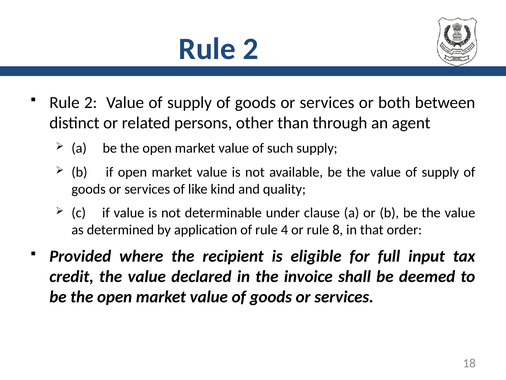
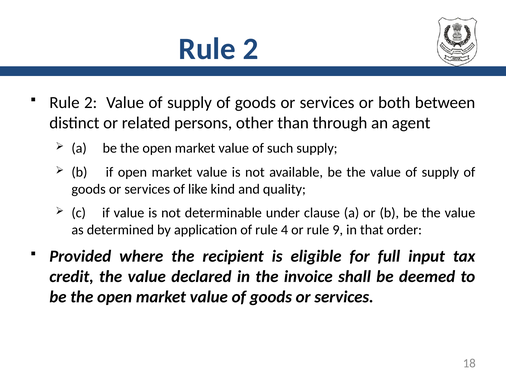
rule 8: 8 -> 9 (338, 230)
